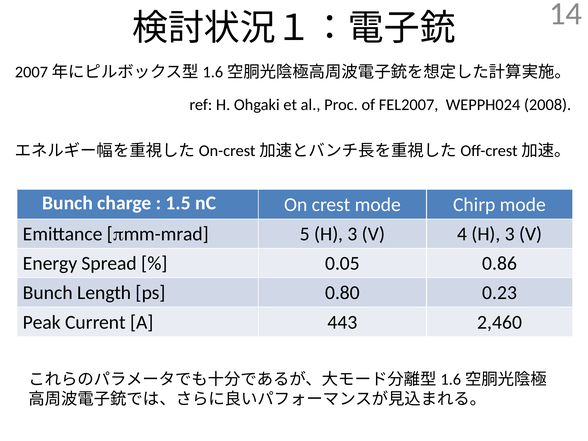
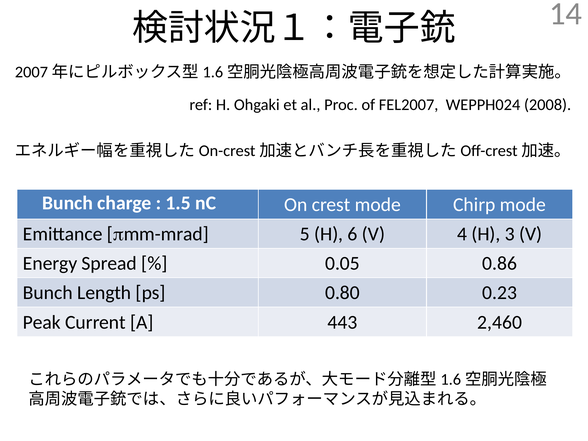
5 H 3: 3 -> 6 (353, 234)
